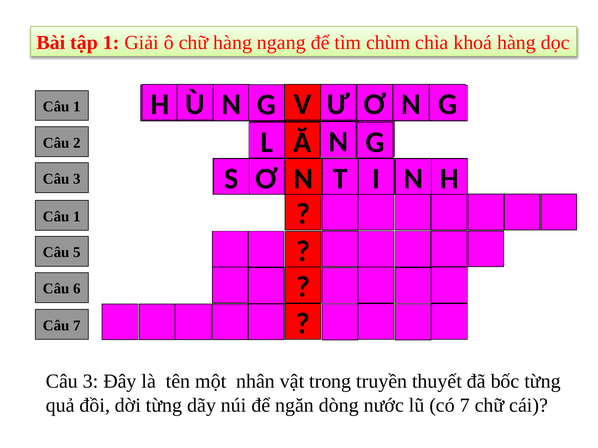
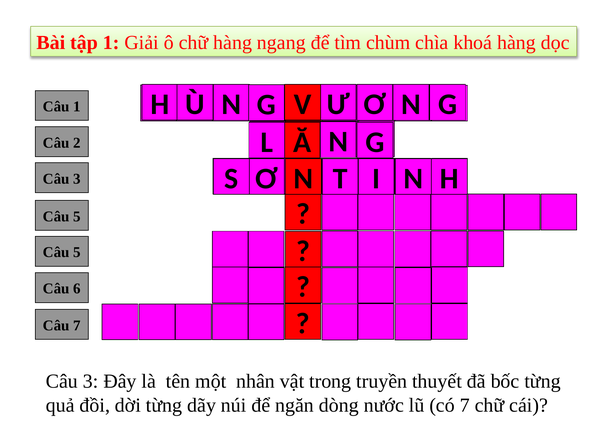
1: 1 -> 5 (77, 217)
